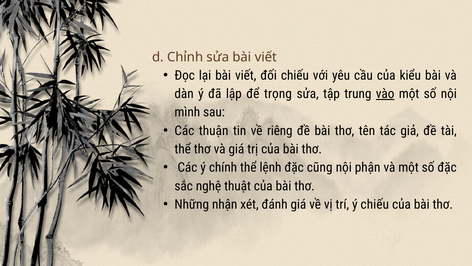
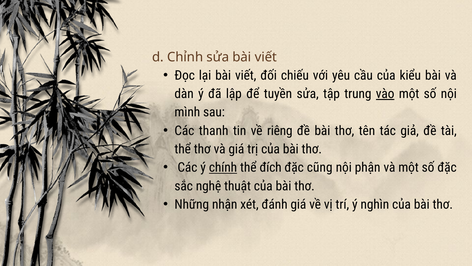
trọng: trọng -> tuyền (278, 94)
thuận: thuận -> thanh (214, 131)
chính underline: none -> present (223, 167)
lệnh: lệnh -> đích (271, 167)
ý chiếu: chiếu -> nghìn (375, 204)
